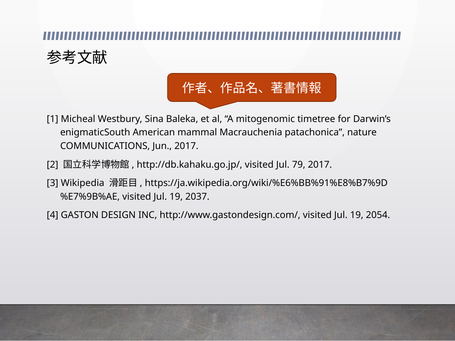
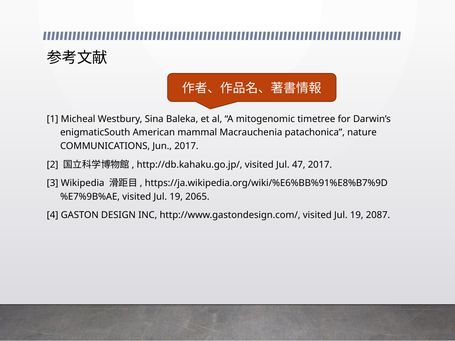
79: 79 -> 47 (299, 165)
2037: 2037 -> 2065 (197, 197)
2054: 2054 -> 2087 (378, 215)
